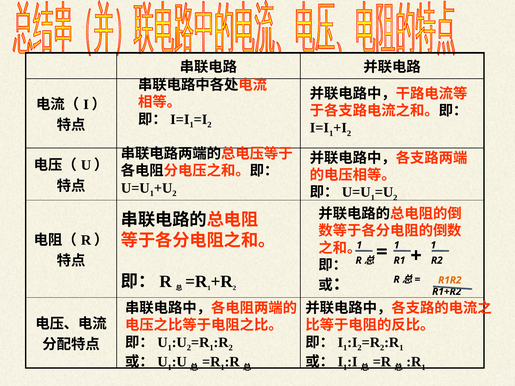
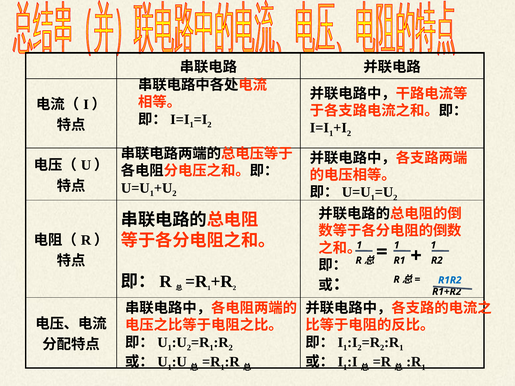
R1R2 colour: orange -> blue (450, 280)
